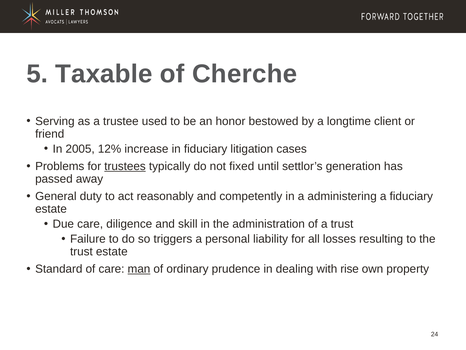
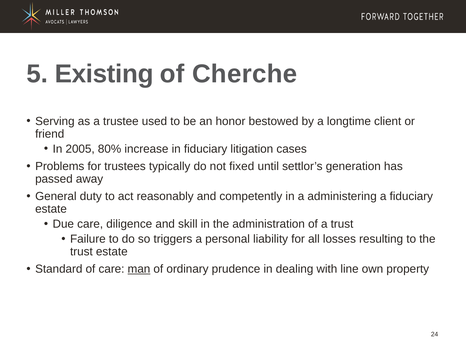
Taxable: Taxable -> Existing (104, 74)
12%: 12% -> 80% (110, 149)
trustees underline: present -> none (125, 166)
rise: rise -> line (350, 269)
